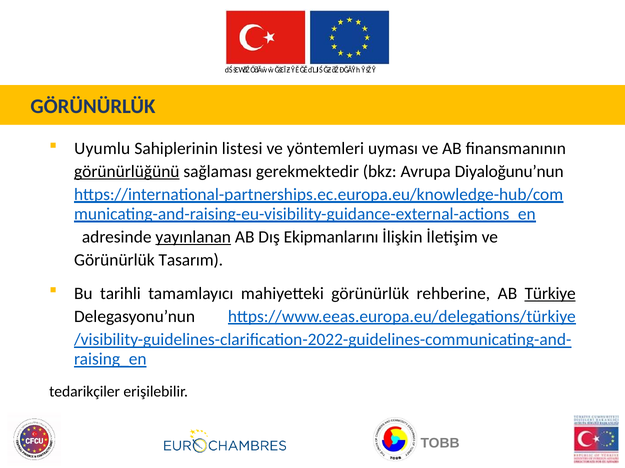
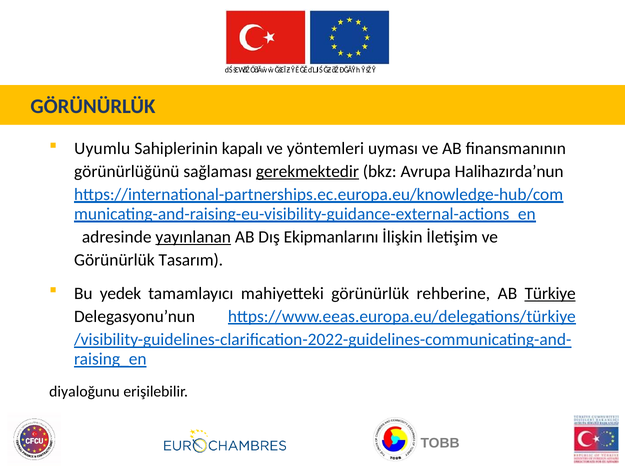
listesi: listesi -> kapalı (242, 149)
görünürlüğünü underline: present -> none (127, 172)
gerekmektedir underline: none -> present (307, 172)
Diyaloğunu’nun: Diyaloğunu’nun -> Halihazırda’nun (509, 172)
tarihli: tarihli -> yedek (120, 294)
tedarikçiler: tedarikçiler -> diyaloğunu (85, 392)
